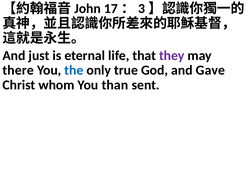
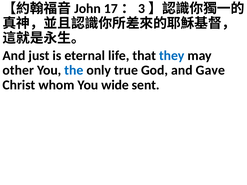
they colour: purple -> blue (172, 56)
there: there -> other (18, 70)
than: than -> wide (115, 85)
